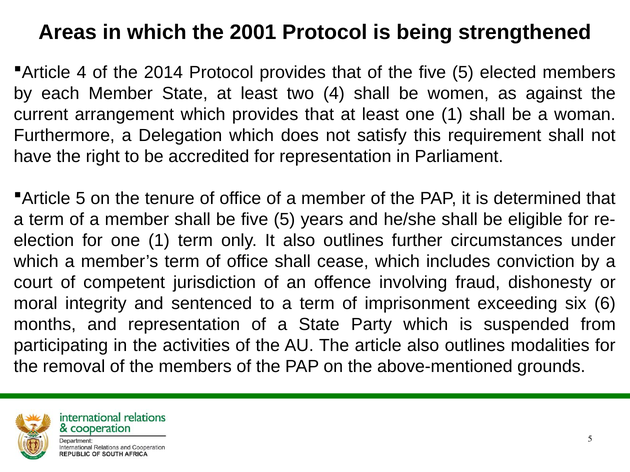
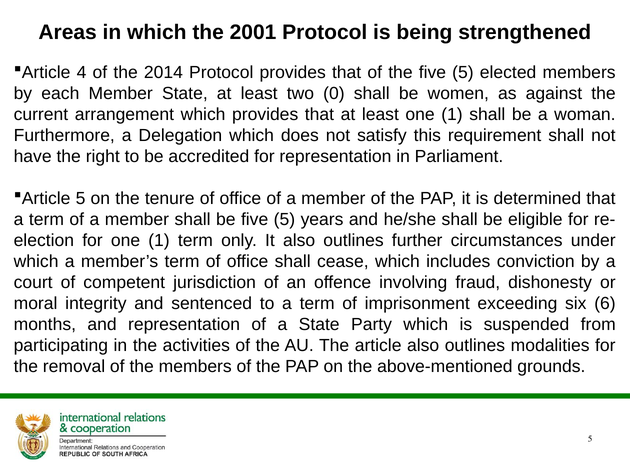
two 4: 4 -> 0 (334, 94)
